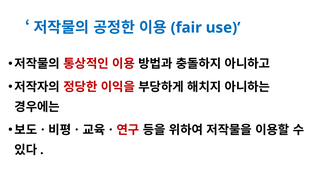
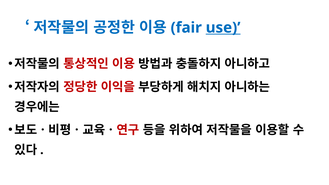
use underline: none -> present (223, 28)
